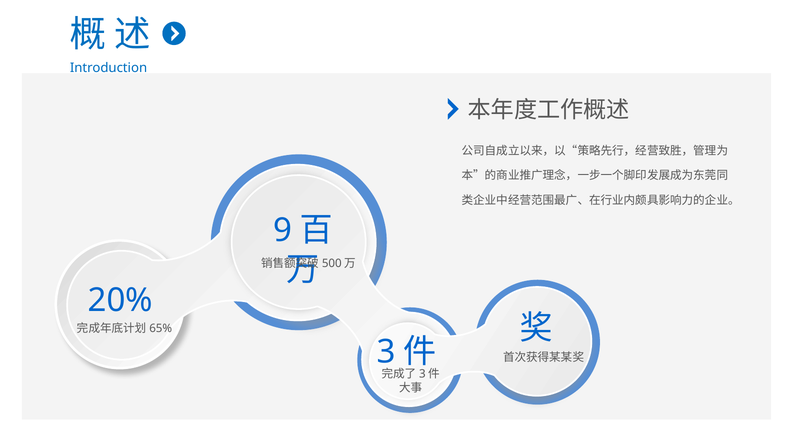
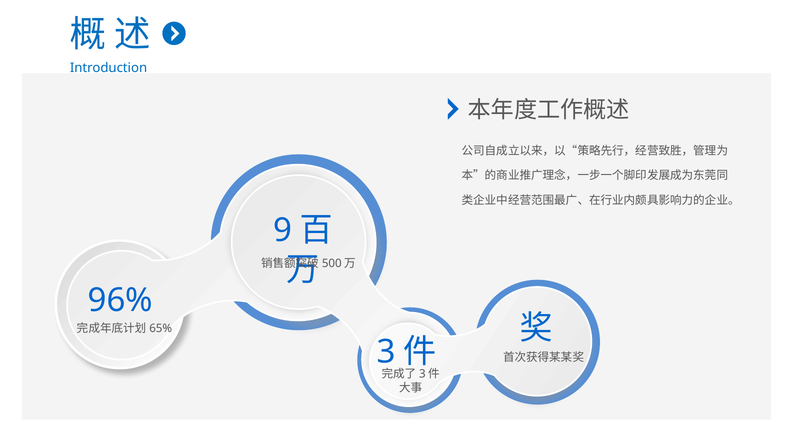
20%: 20% -> 96% (120, 300)
